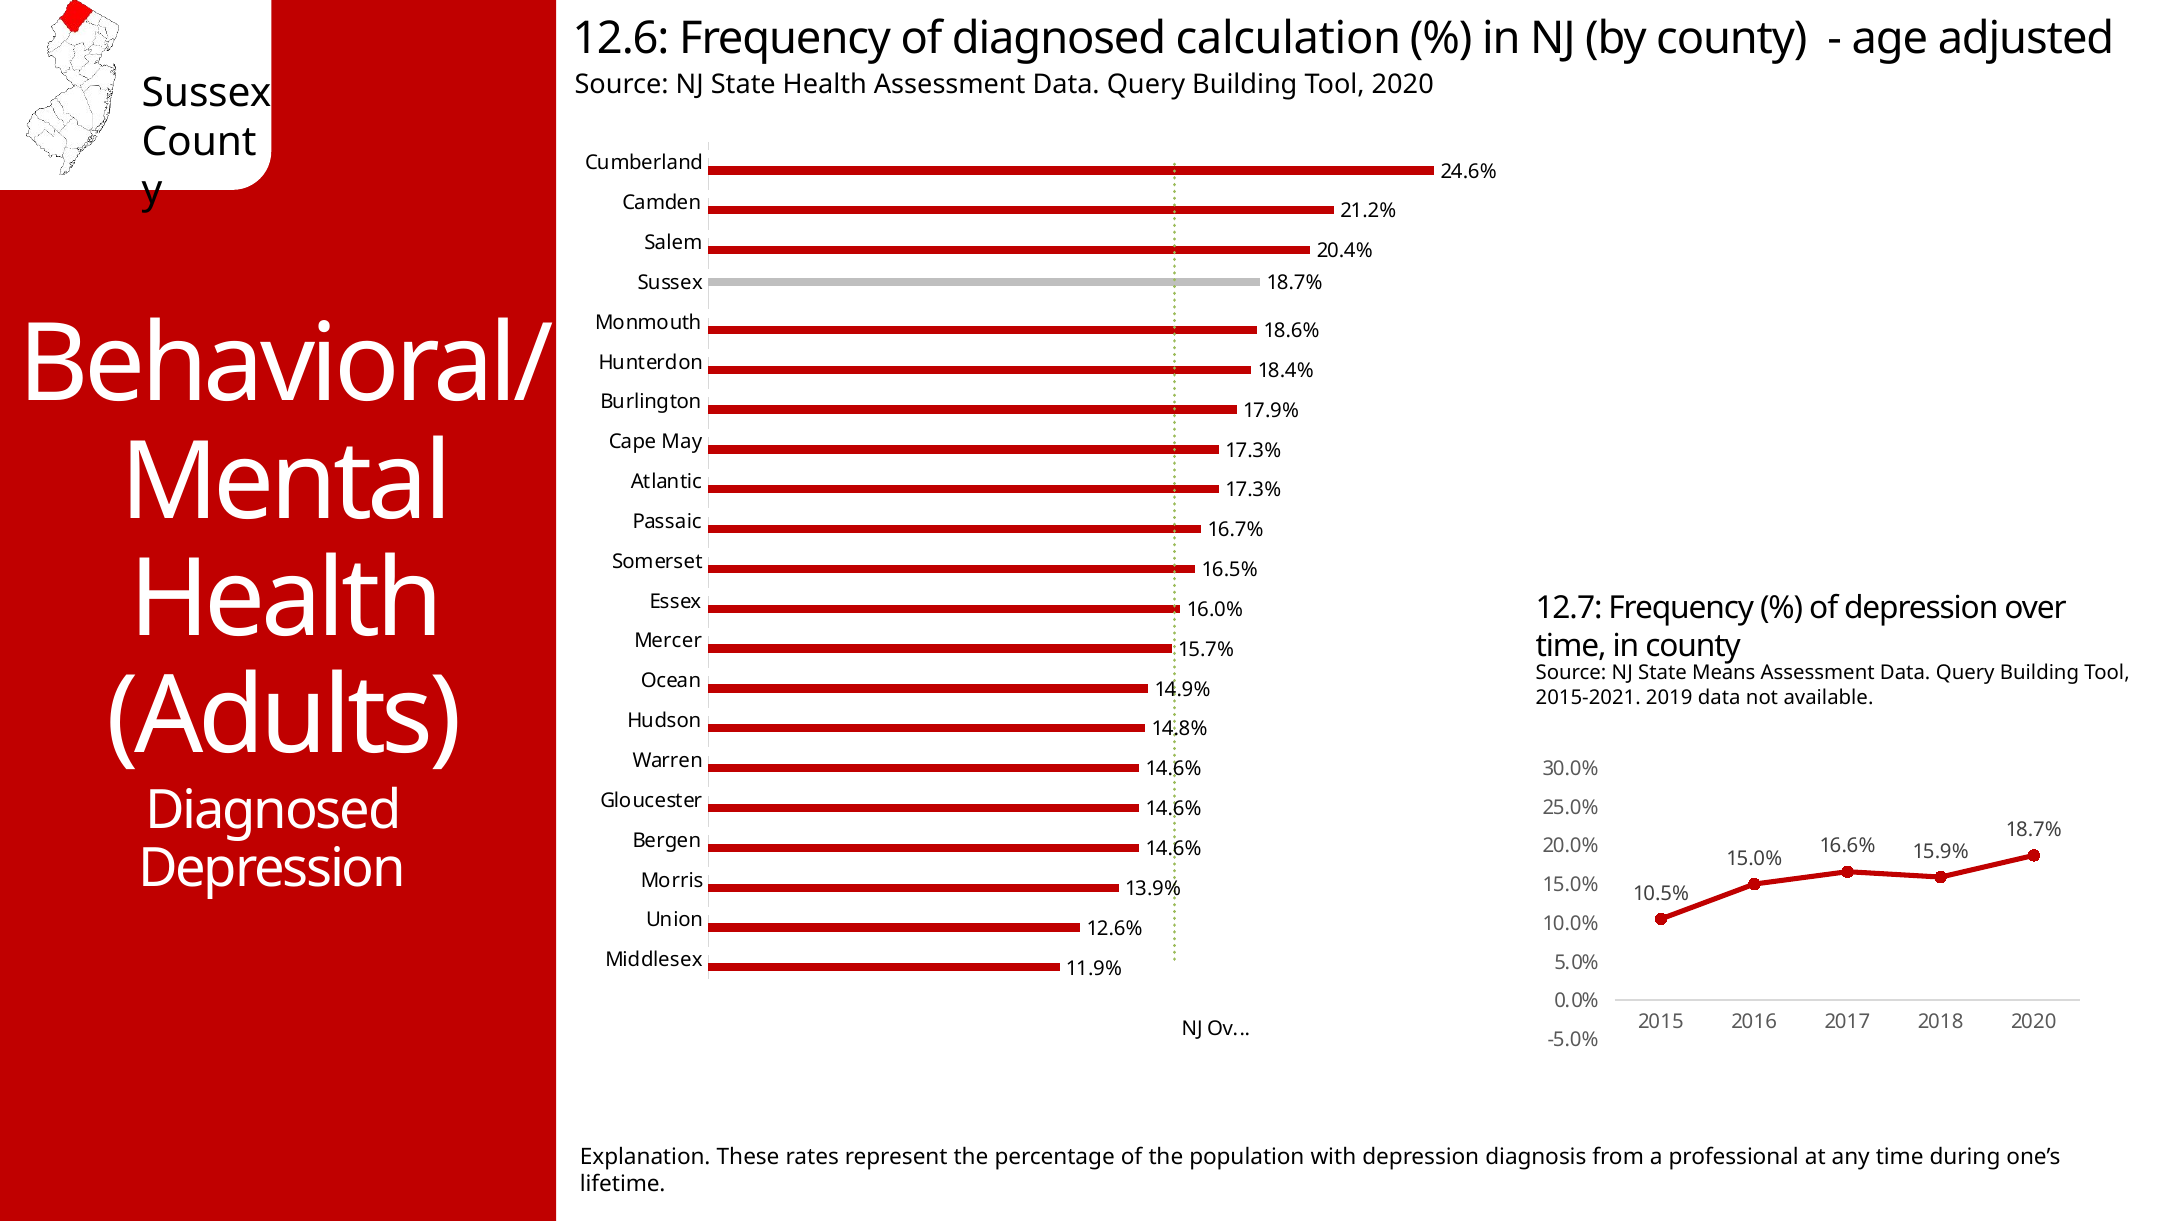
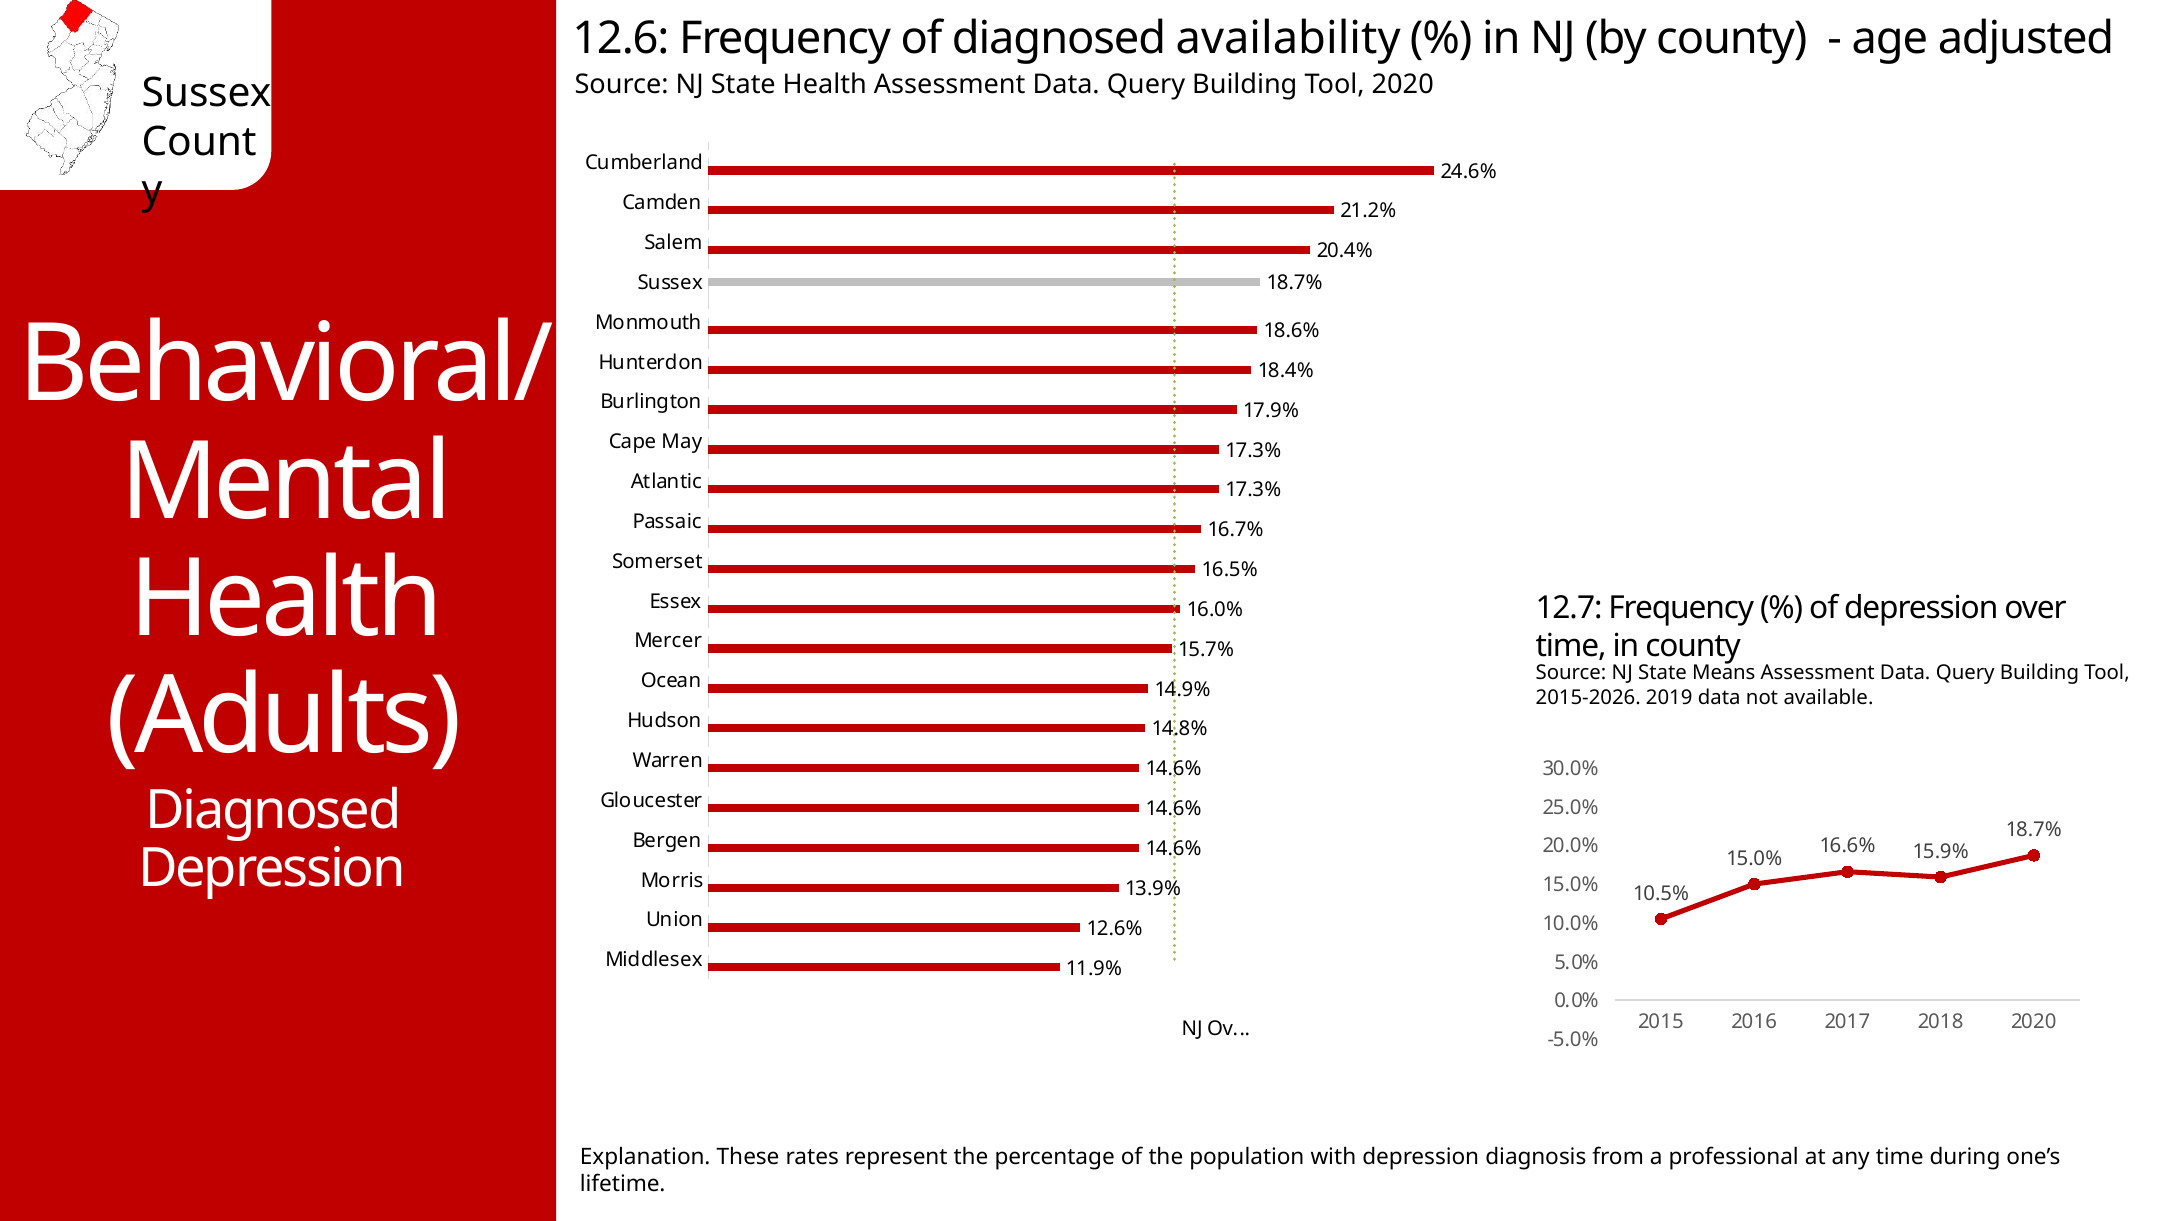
calculation: calculation -> availability (1288, 38)
2015-2021: 2015-2021 -> 2015-2026 (1588, 697)
